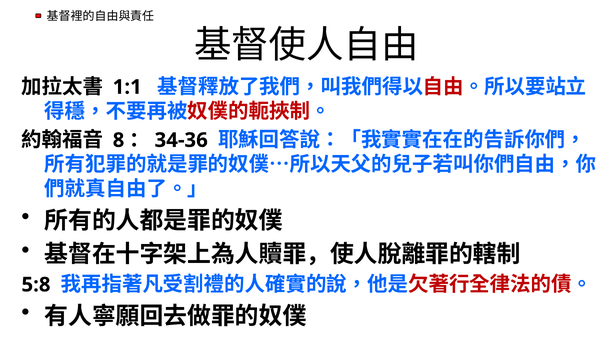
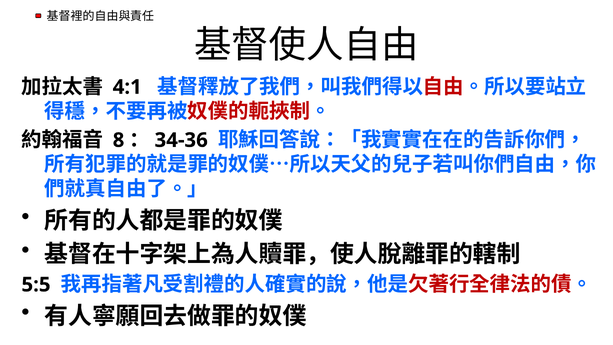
1:1: 1:1 -> 4:1 (127, 87)
5:8: 5:8 -> 5:5 (36, 285)
